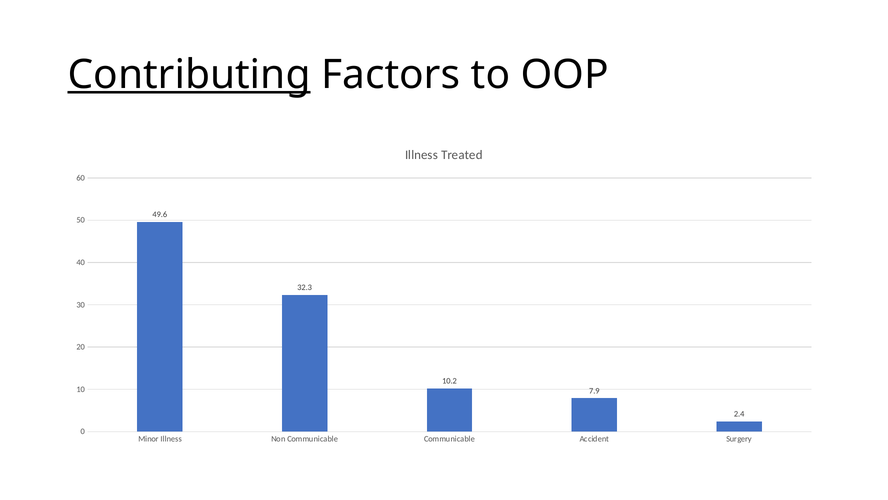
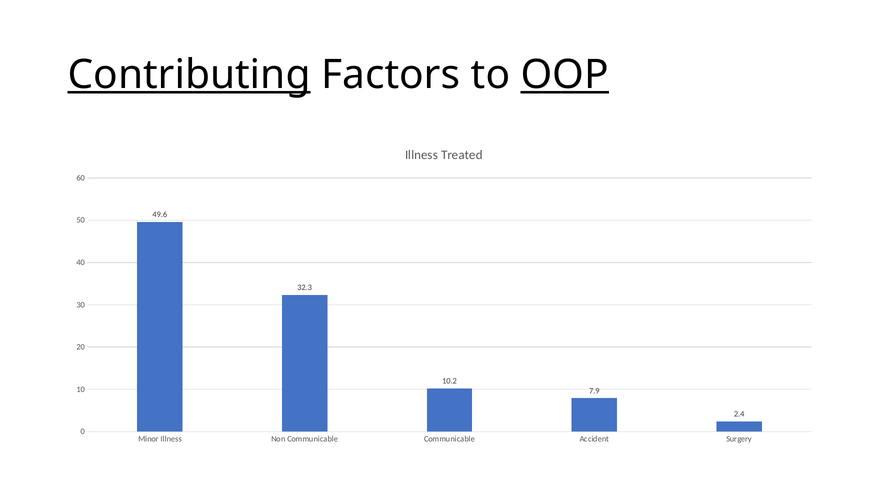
OOP underline: none -> present (565, 75)
